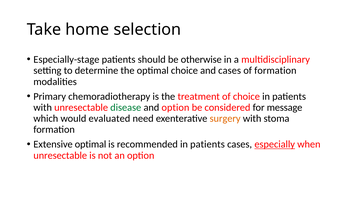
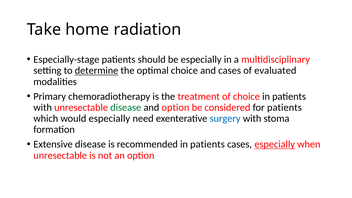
selection: selection -> radiation (147, 30)
be otherwise: otherwise -> especially (201, 59)
determine underline: none -> present (97, 71)
of formation: formation -> evaluated (275, 71)
for message: message -> patients (284, 107)
would evaluated: evaluated -> especially (109, 119)
surgery colour: orange -> blue (225, 119)
Extensive optimal: optimal -> disease (90, 144)
